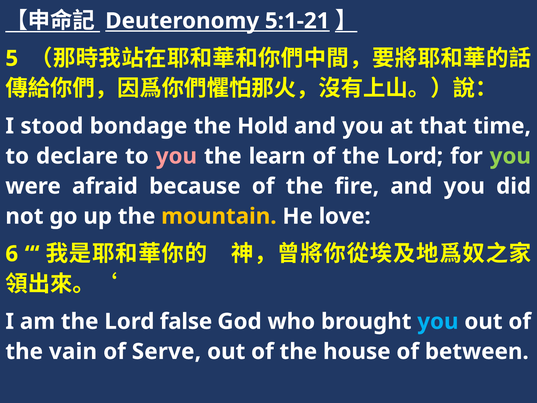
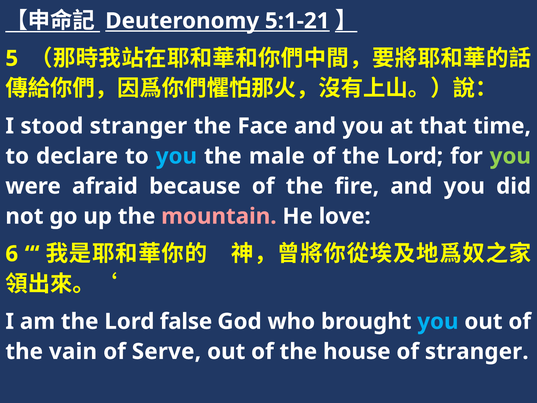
stood bondage: bondage -> stranger (138, 126)
Hold: Hold -> Face (263, 126)
you colour: pink -> light blue (176, 156)
learn: learn -> male (277, 156)
mountain colour: yellow -> pink (219, 216)
of between: between -> stranger (477, 351)
